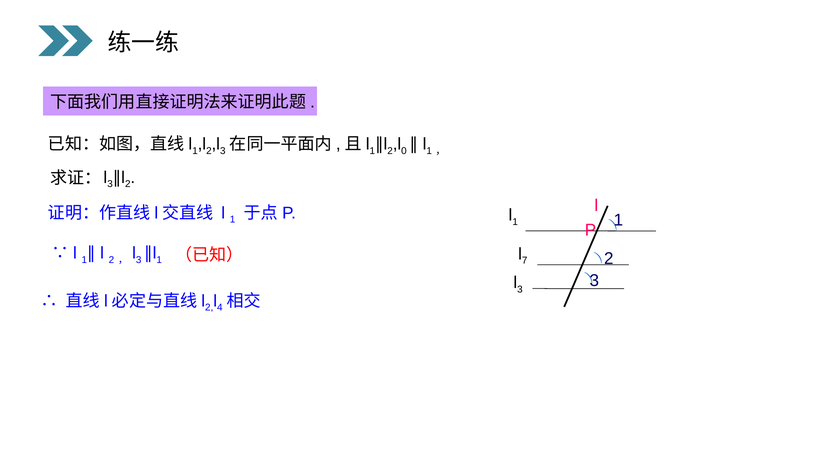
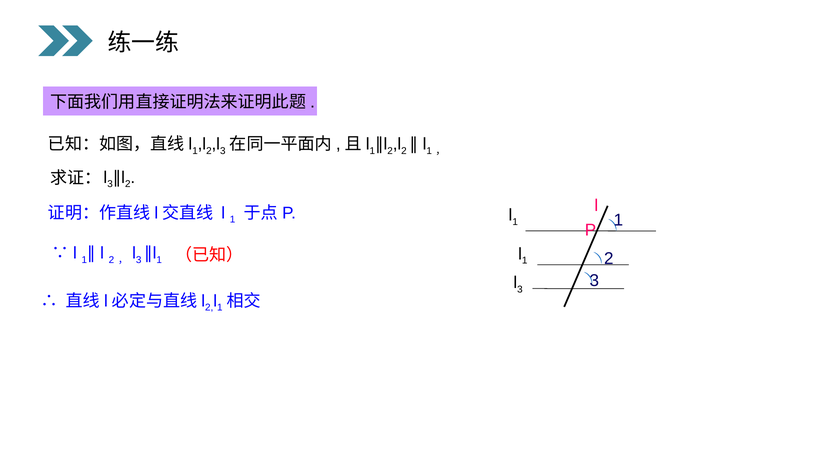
0: 0 -> 2 (404, 151)
7: 7 -> 1 (525, 261)
2 l 4: 4 -> 1 (220, 308)
